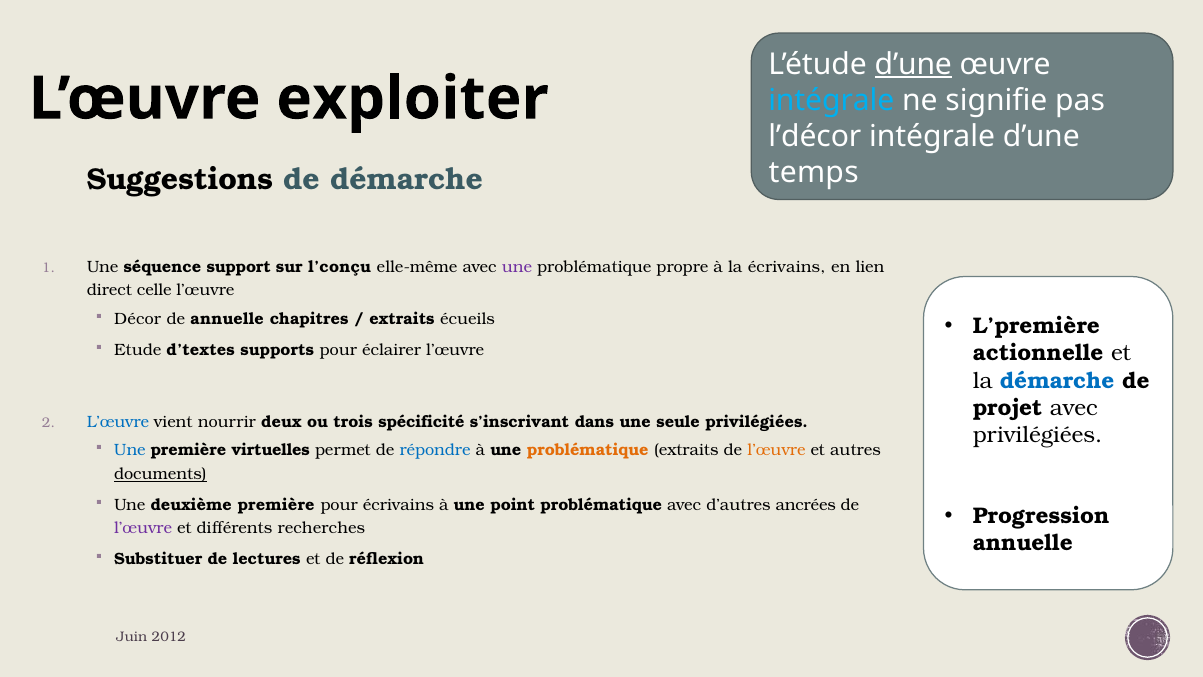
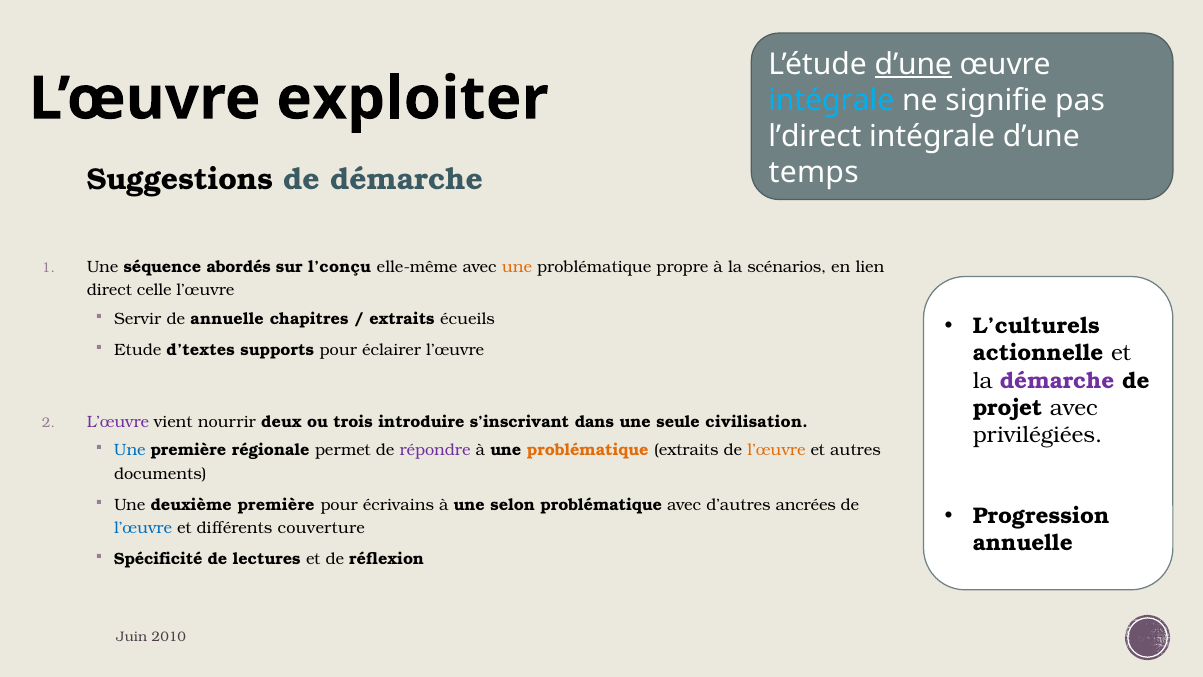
l’décor: l’décor -> l’direct (815, 136)
support: support -> abordés (239, 267)
une colour: purple -> orange (517, 267)
la écrivains: écrivains -> scénarios (787, 267)
Décor: Décor -> Servir (138, 319)
L’première: L’première -> L’culturels (1036, 326)
démarche colour: blue -> purple (1057, 380)
L’œuvre colour: blue -> purple (118, 422)
spécificité: spécificité -> introduire (421, 422)
seule privilégiées: privilégiées -> civilisation (757, 422)
virtuelles: virtuelles -> régionale (271, 450)
répondre colour: blue -> purple (435, 450)
documents underline: present -> none (160, 474)
point: point -> selon (513, 505)
l’œuvre colour: purple -> blue (143, 528)
recherches: recherches -> couverture (321, 528)
Substituer: Substituer -> Spécificité (158, 559)
2012: 2012 -> 2010 (169, 637)
